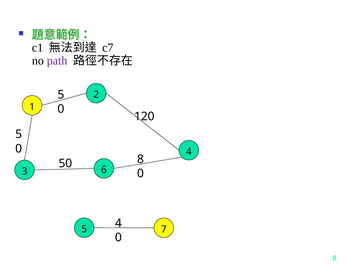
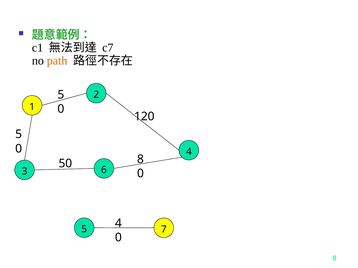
path colour: purple -> orange (57, 61)
